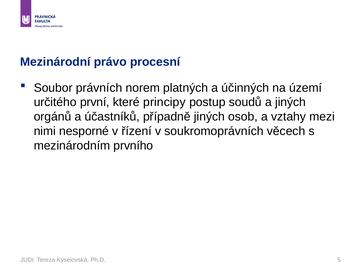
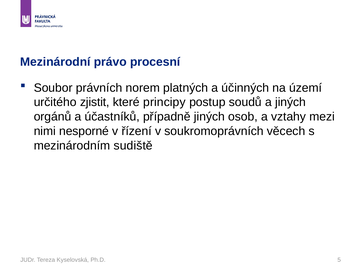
první: první -> zjistit (95, 102)
prvního: prvního -> sudiště (133, 146)
